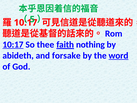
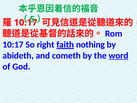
10:17 underline: present -> none (13, 44)
thee: thee -> right (46, 44)
forsake: forsake -> cometh (66, 55)
